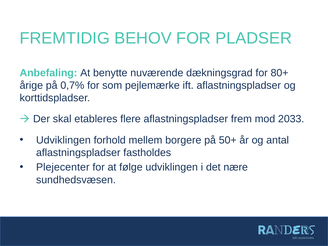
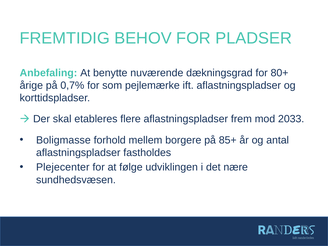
Udviklingen: Udviklingen -> Boligmasse (63, 140)
50+: 50+ -> 85+ (228, 140)
